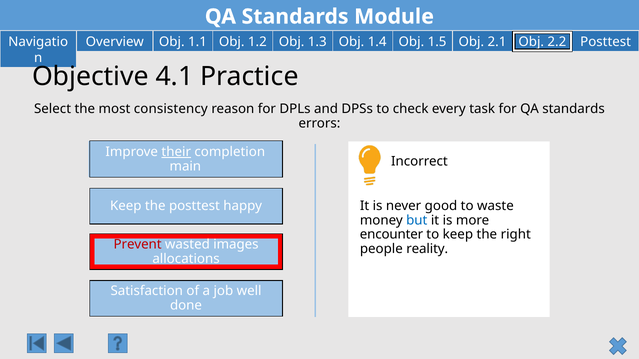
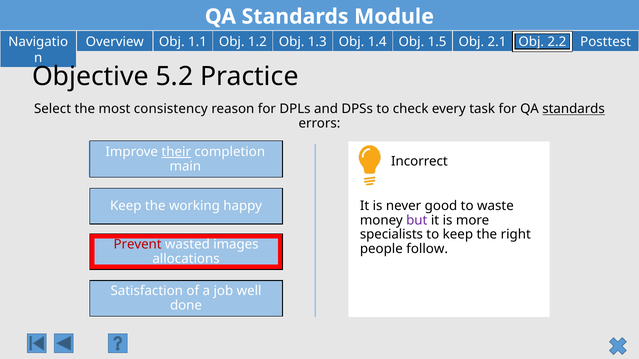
4.1: 4.1 -> 5.2 (175, 76)
standards underline: none -> present (574, 109)
the posttest: posttest -> working (194, 206)
but colour: blue -> purple (417, 220)
encounter: encounter -> specialists (391, 235)
reality: reality -> follow (427, 249)
